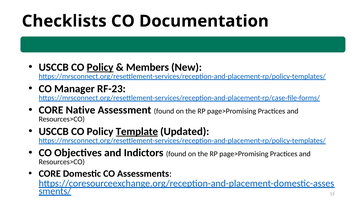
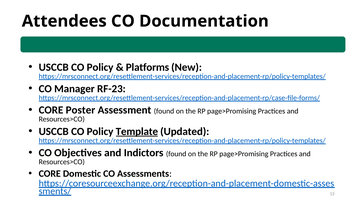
Checklists: Checklists -> Attendees (64, 21)
Policy underline: present -> none (100, 67)
Members: Members -> Platforms (147, 67)
Native: Native -> Poster (80, 110)
